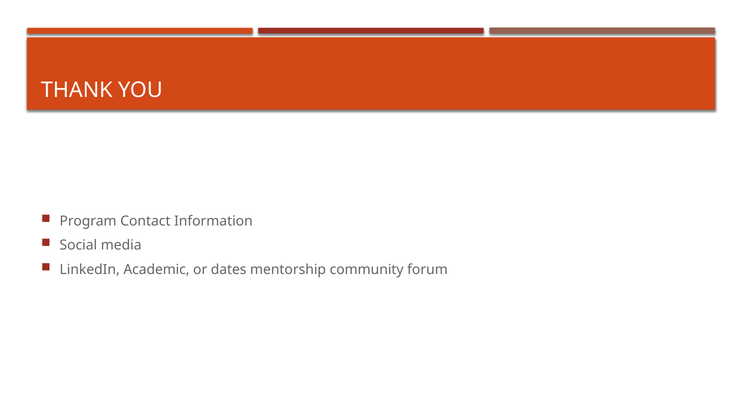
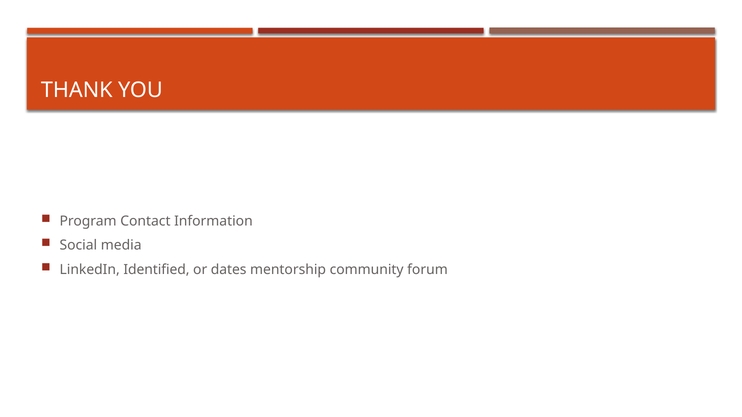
Academic: Academic -> Identified (156, 270)
